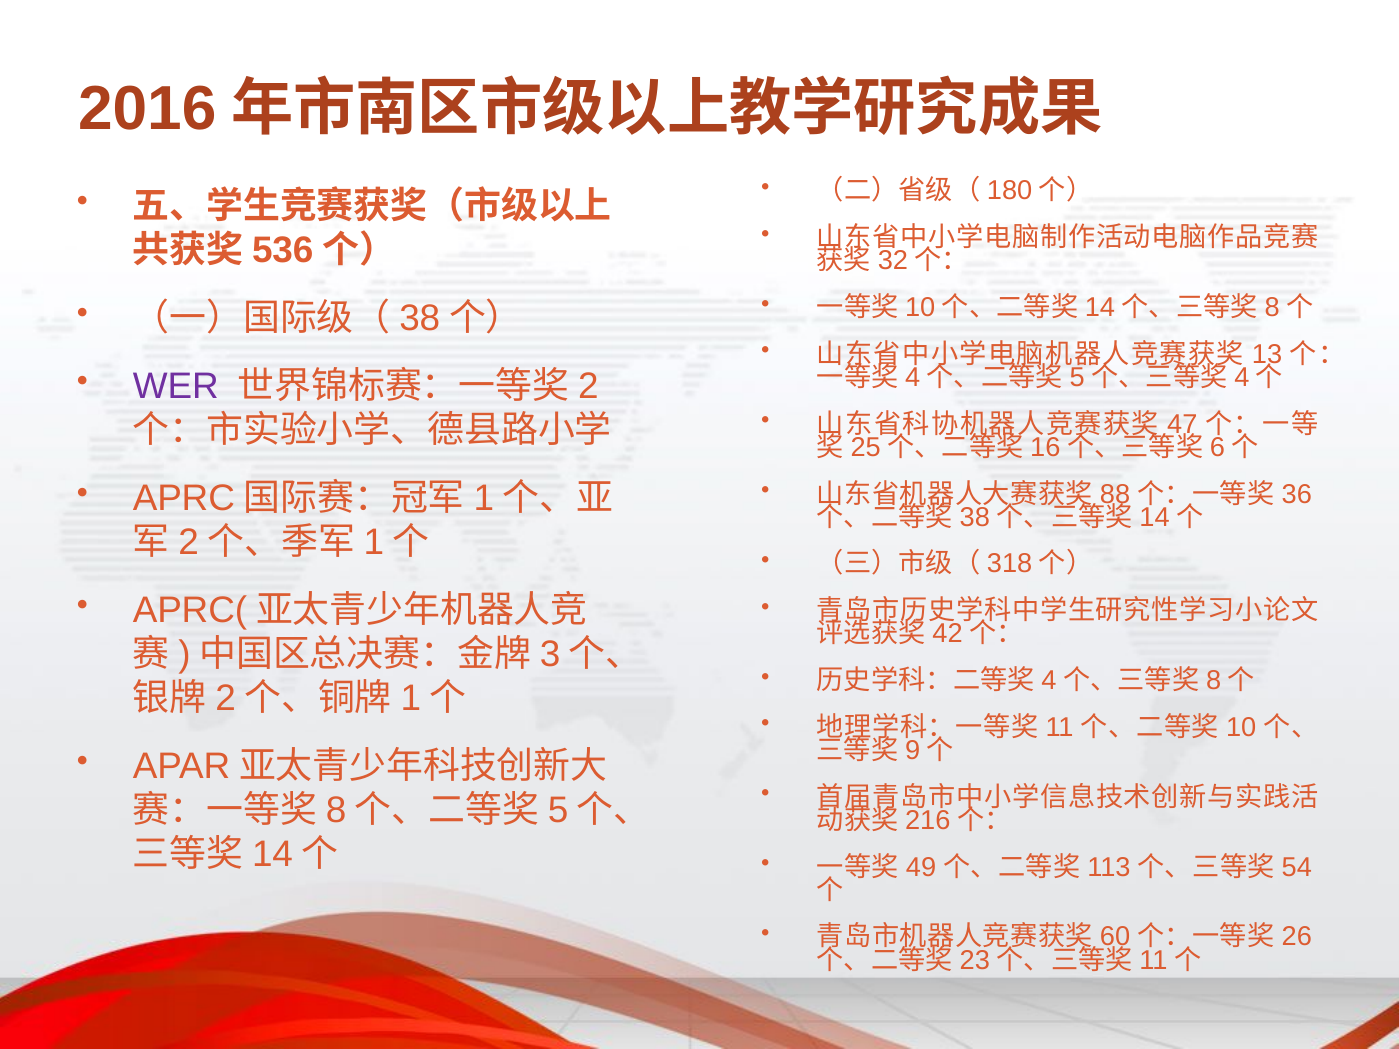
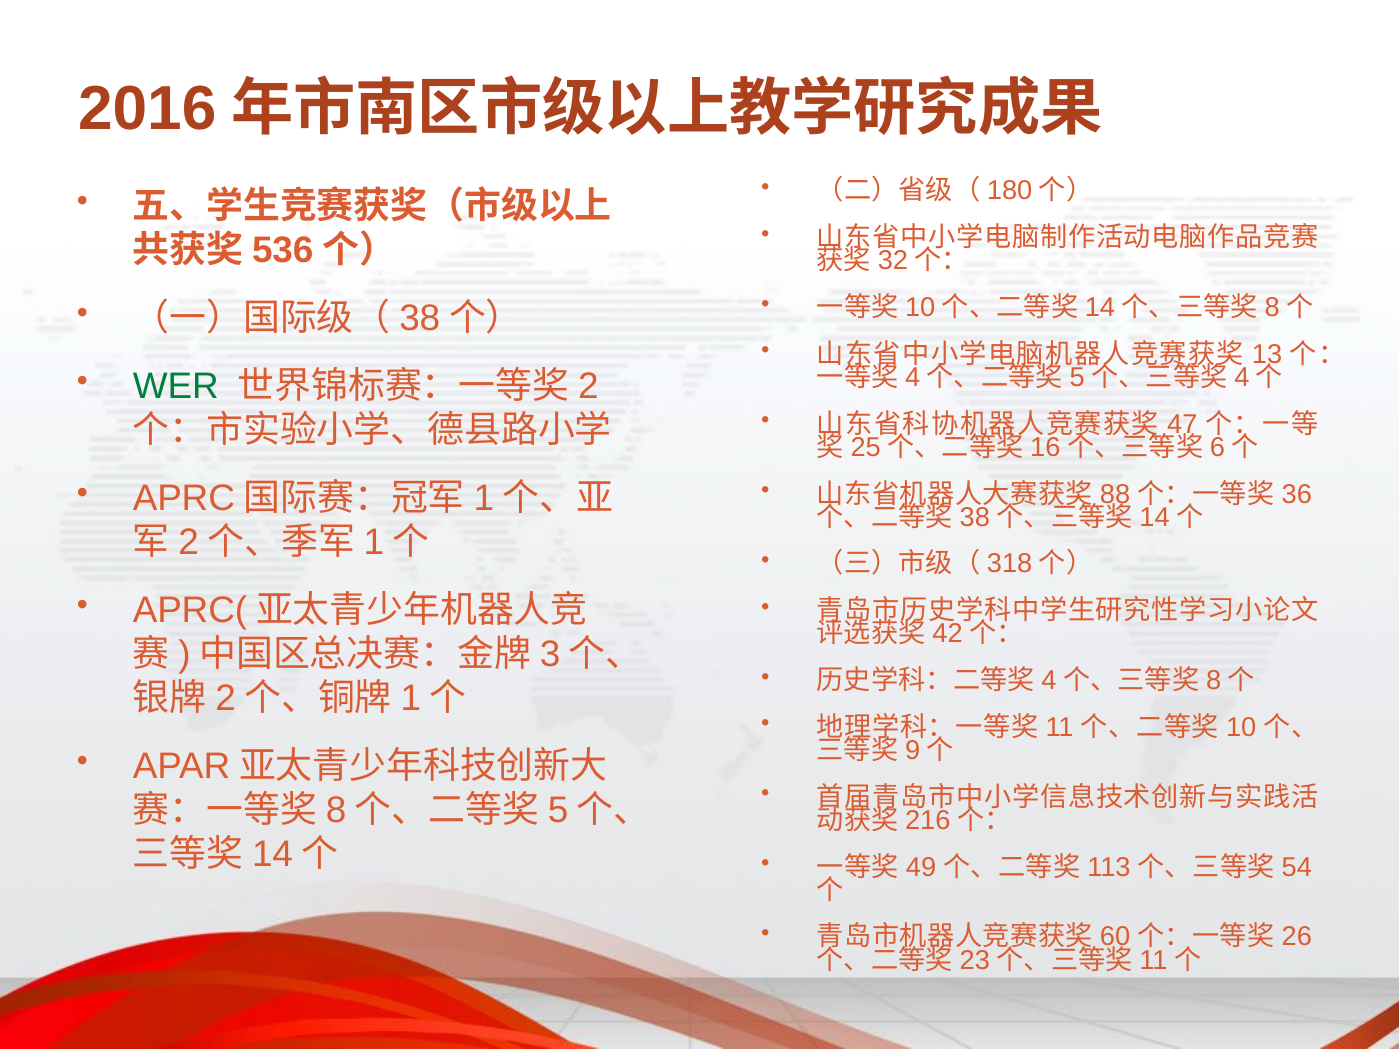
WER colour: purple -> green (176, 386)
